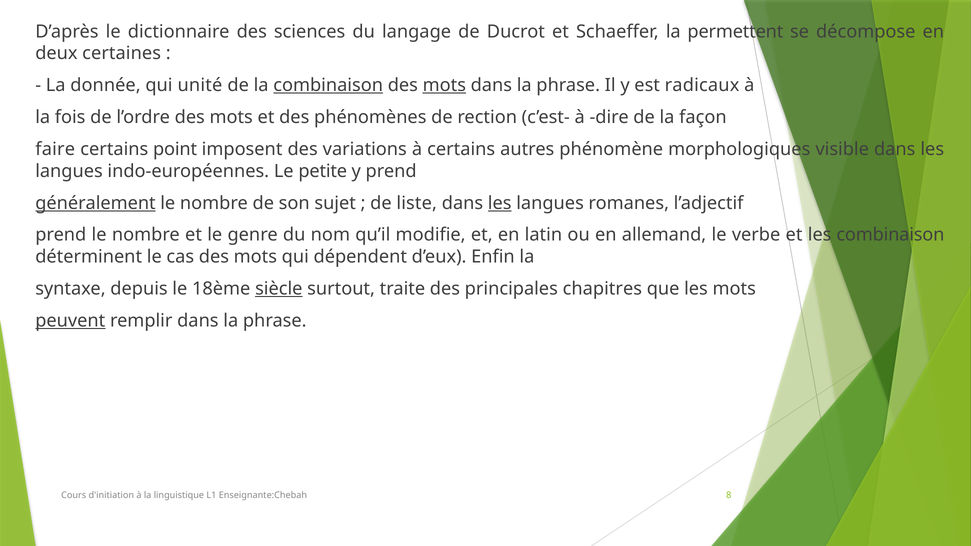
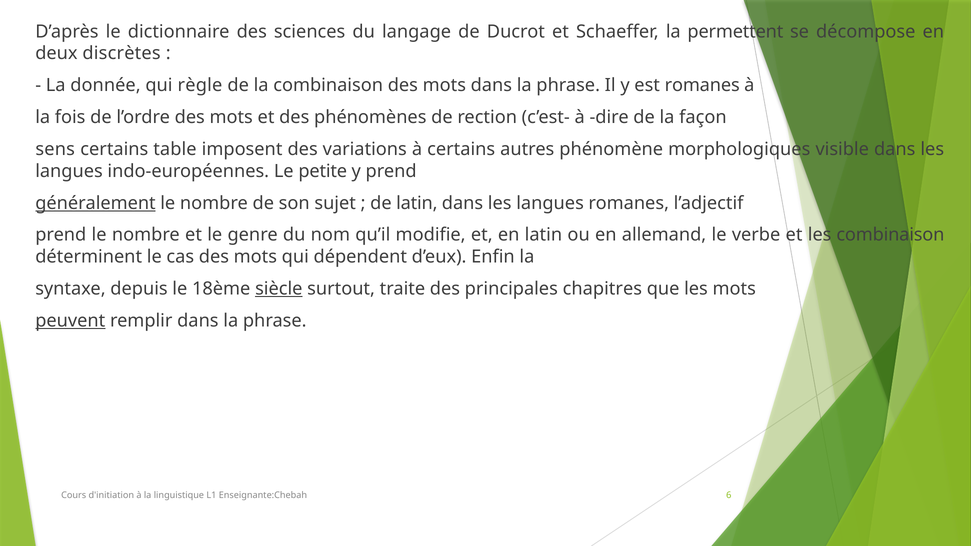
certaines: certaines -> discrètes (122, 53)
unité: unité -> règle (200, 85)
combinaison underline: present -> none (328, 85)
mots underline: present -> none (444, 85)
est radicaux: radicaux -> romanes (702, 85)
faire: faire -> sens (55, 149)
point: point -> table (175, 149)
de liste: liste -> latin (417, 203)
les underline: present -> none (500, 203)
8: 8 -> 6 (729, 496)
